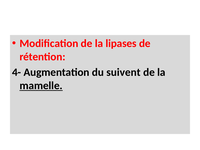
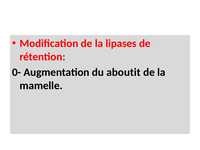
4-: 4- -> 0- (17, 72)
suivent: suivent -> aboutit (123, 72)
mamelle underline: present -> none (41, 86)
